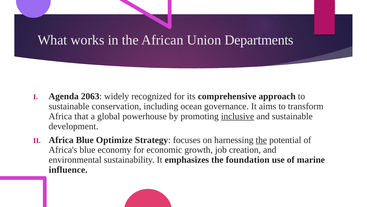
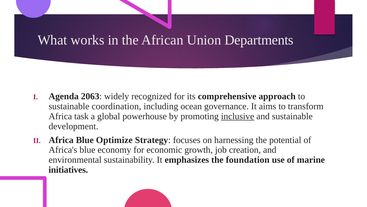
conservation: conservation -> coordination (116, 106)
that: that -> task (81, 116)
the underline: present -> none (261, 140)
influence: influence -> initiatives (68, 169)
